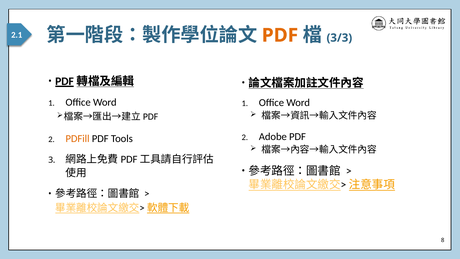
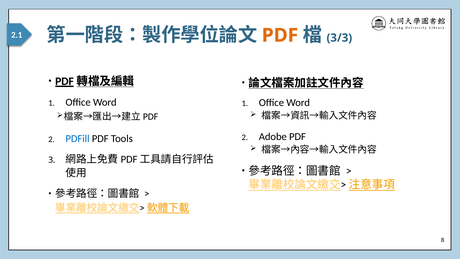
PDFill colour: orange -> blue (78, 139)
